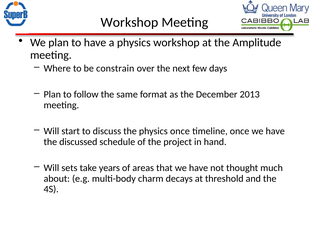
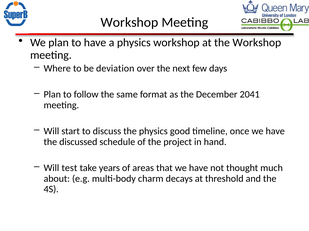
the Amplitude: Amplitude -> Workshop (257, 43)
constrain: constrain -> deviation (115, 69)
2013: 2013 -> 2041 (250, 95)
physics once: once -> good (180, 132)
sets: sets -> test (69, 168)
